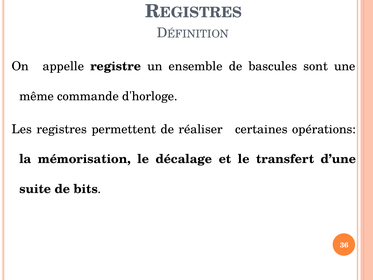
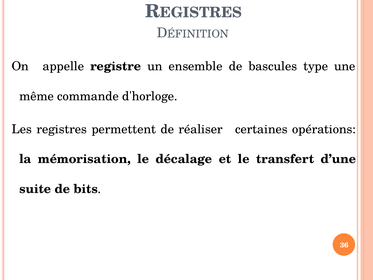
sont: sont -> type (316, 66)
